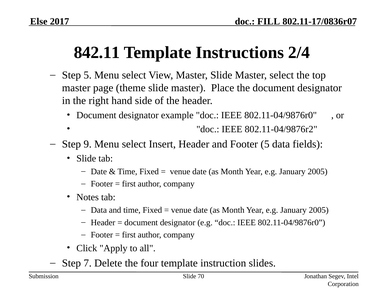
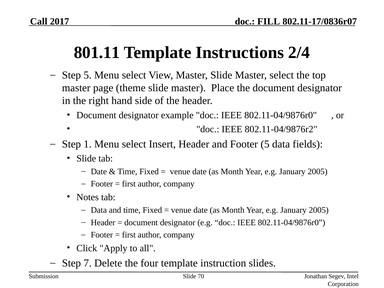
Else: Else -> Call (39, 21)
842.11: 842.11 -> 801.11 (97, 52)
9: 9 -> 1 (88, 144)
